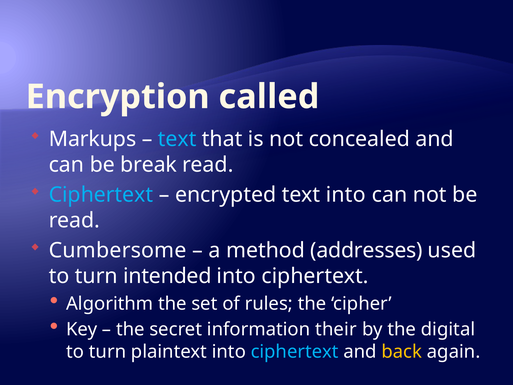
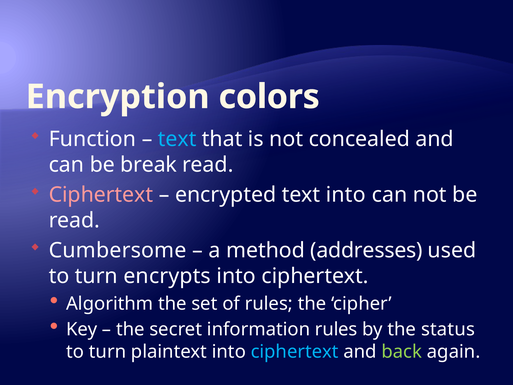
called: called -> colors (269, 97)
Markups: Markups -> Function (92, 139)
Ciphertext colour: light blue -> pink (101, 195)
intended: intended -> encrypts (167, 276)
information their: their -> rules (336, 329)
digital: digital -> status (448, 329)
back colour: yellow -> light green (402, 352)
